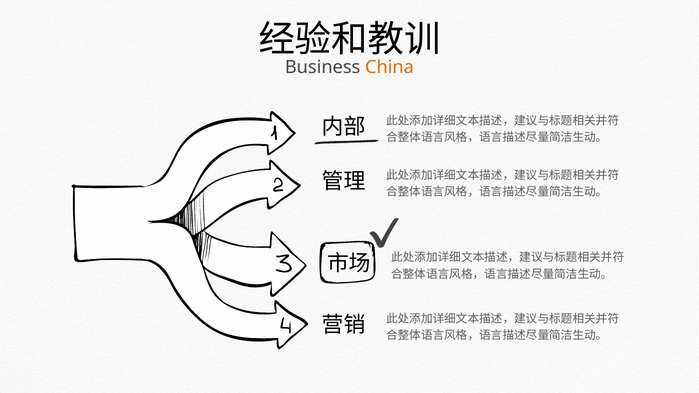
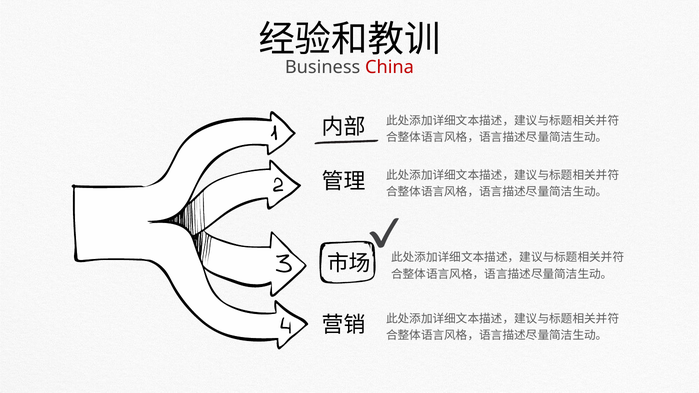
China colour: orange -> red (389, 68)
